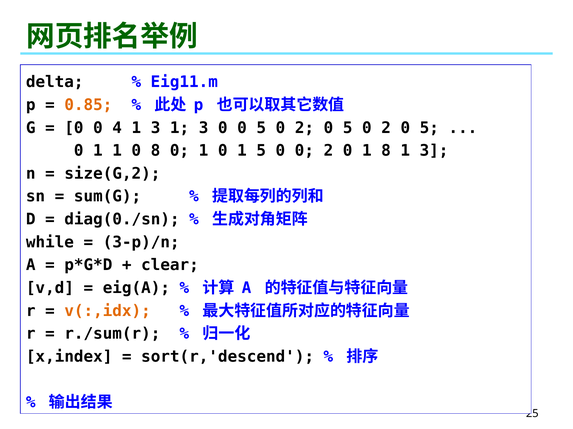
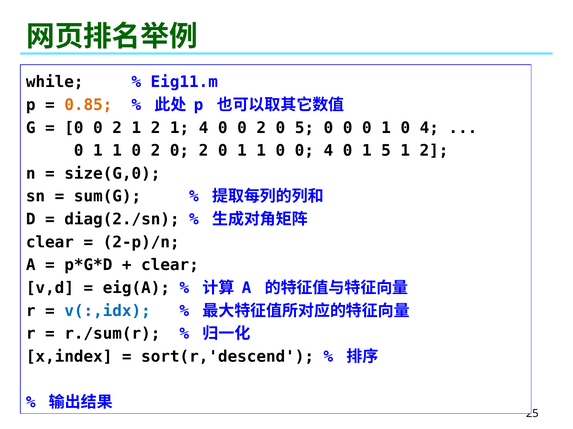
delta: delta -> while (55, 82)
4: 4 -> 2 (117, 128)
3: 3 -> 2 (156, 128)
3: 3 -> 4 (204, 128)
5: 5 -> 2 (261, 128)
2: 2 -> 5 (304, 128)
5: 5 -> 0 (348, 128)
2: 2 -> 1 (386, 128)
5: 5 -> 4 (429, 128)
1 0 8: 8 -> 2 (155, 151)
1: 1 -> 2 (204, 151)
5: 5 -> 1 (261, 151)
0 0 2: 2 -> 4 (328, 151)
1 8: 8 -> 5 (386, 151)
3: 3 -> 2 (434, 151)
size(G,2: size(G,2 -> size(G,0 (112, 174)
diag(0./sn: diag(0./sn -> diag(2./sn (122, 220)
while: while -> clear (50, 243)
3-p)/n: 3-p)/n -> 2-p)/n (141, 243)
v(:,idx colour: orange -> blue (108, 311)
